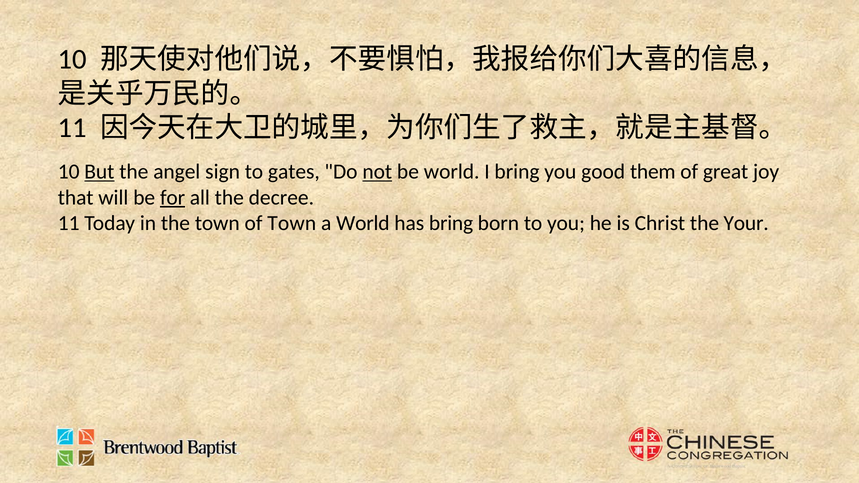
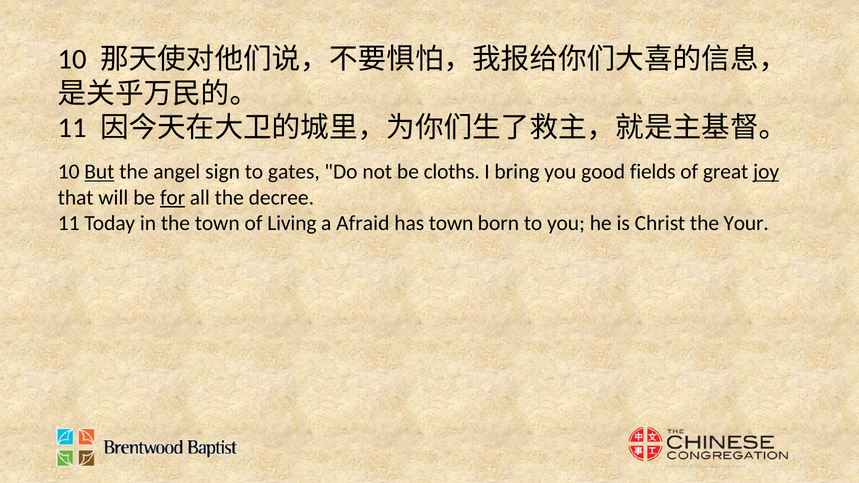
not underline: present -> none (377, 172)
be world: world -> cloths (452, 172)
them: them -> fields (653, 172)
joy underline: none -> present (766, 172)
of Town: Town -> Living (292, 223)
a World: World -> Afraid (363, 223)
has bring: bring -> town (451, 223)
